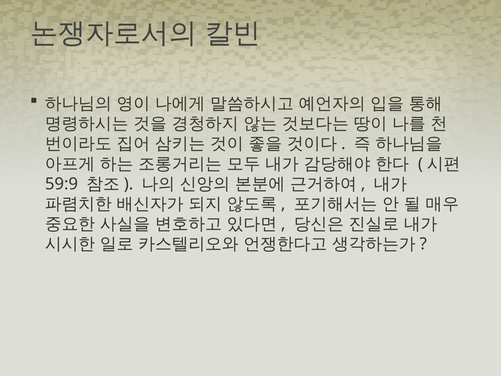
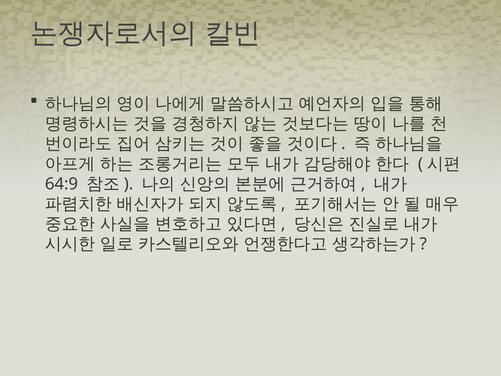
59:9: 59:9 -> 64:9 (61, 184)
